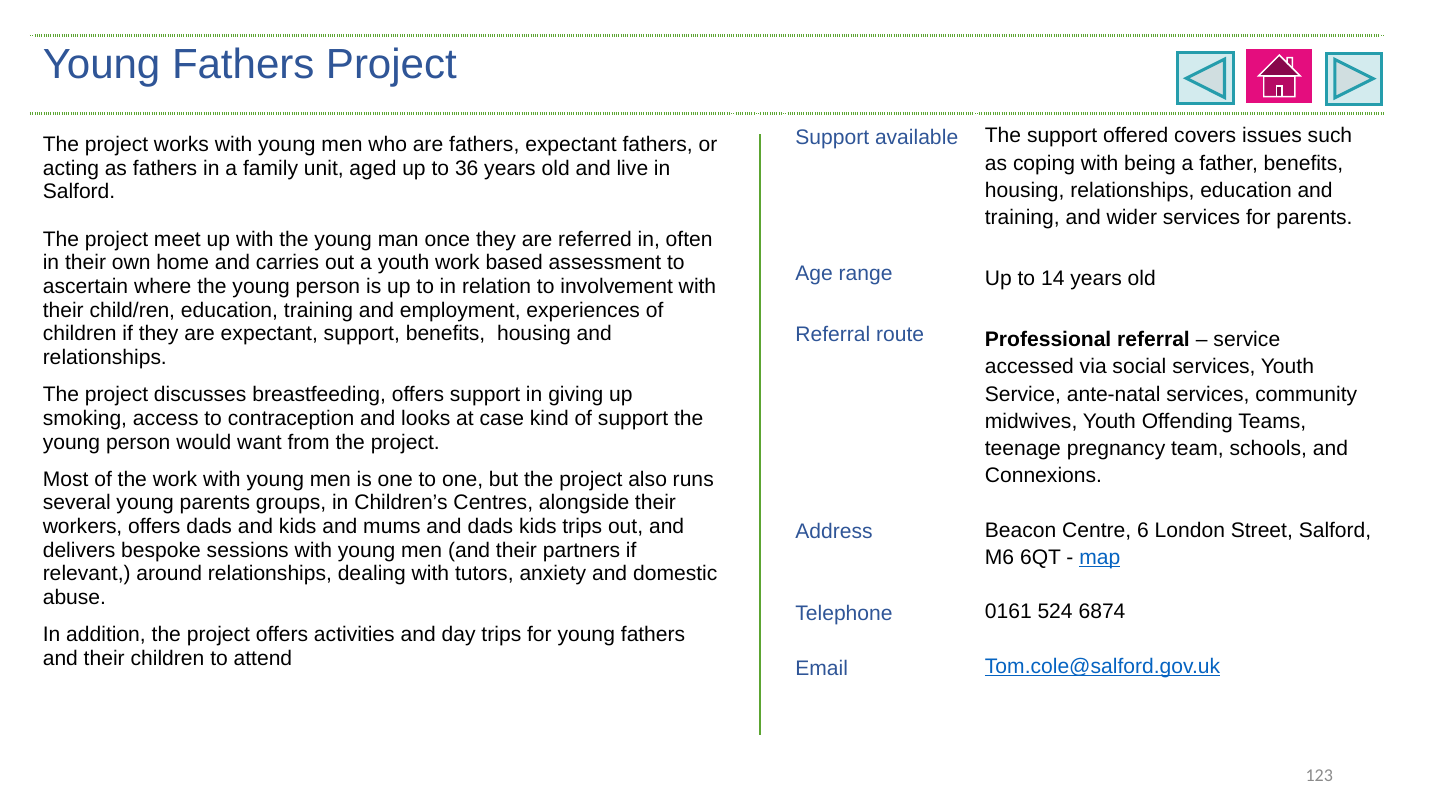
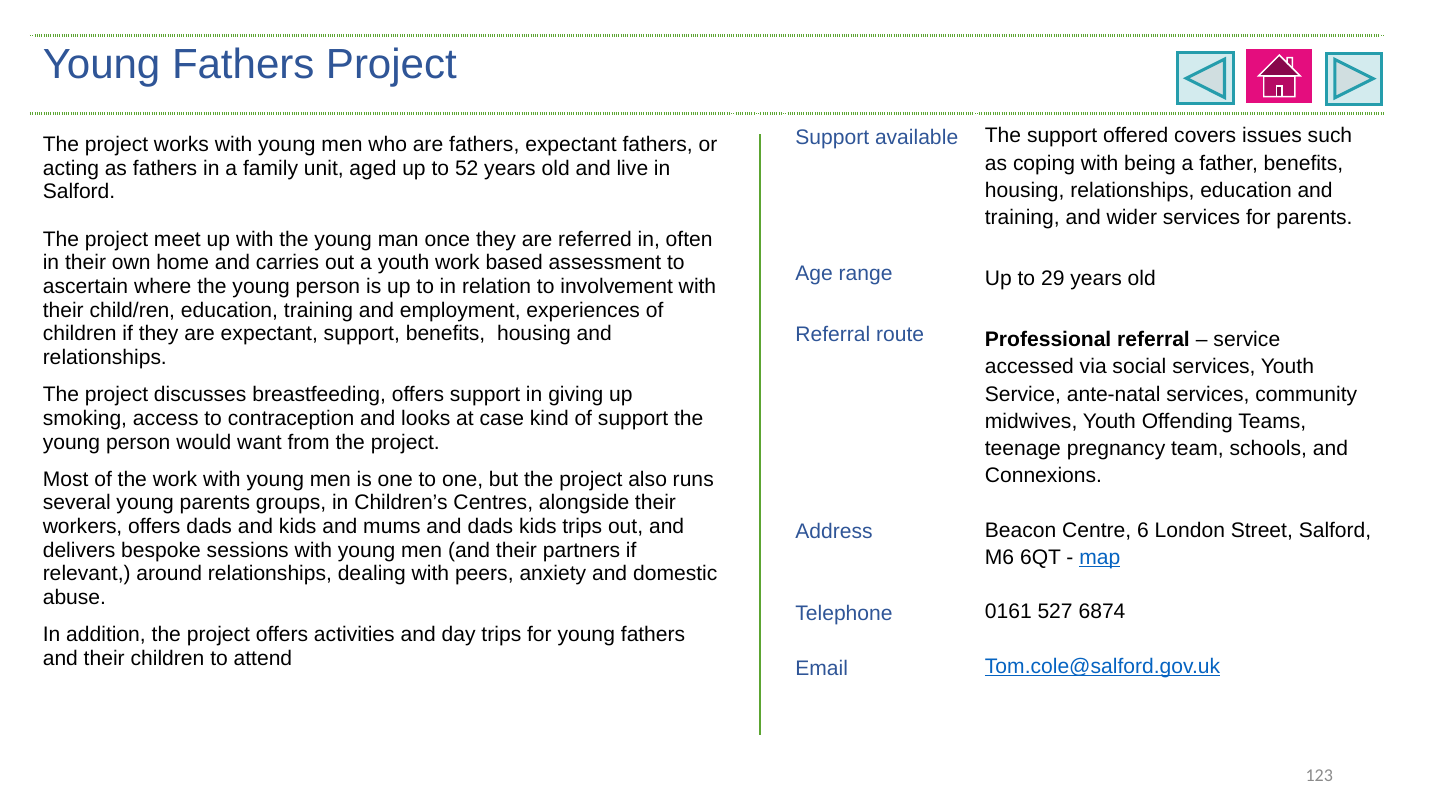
36: 36 -> 52 (467, 168)
14: 14 -> 29 (1053, 279)
tutors: tutors -> peers (484, 574)
524: 524 -> 527 (1055, 612)
